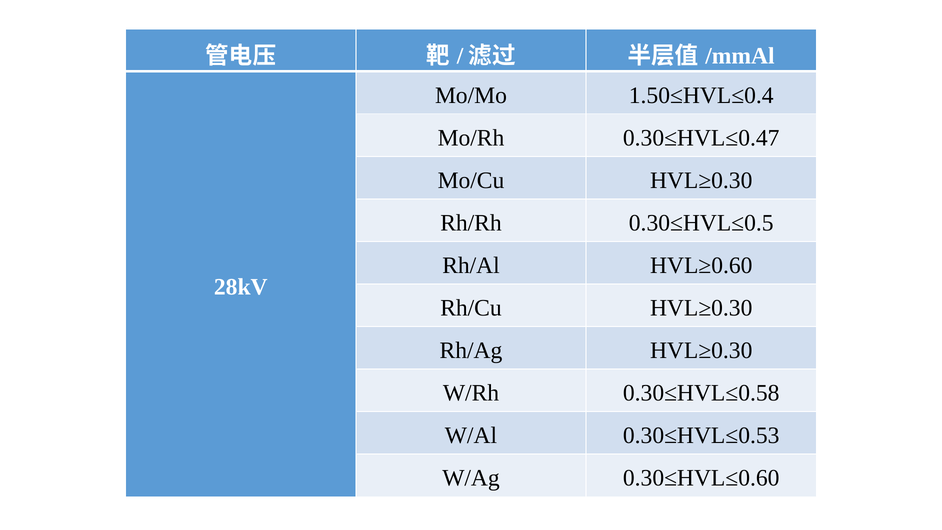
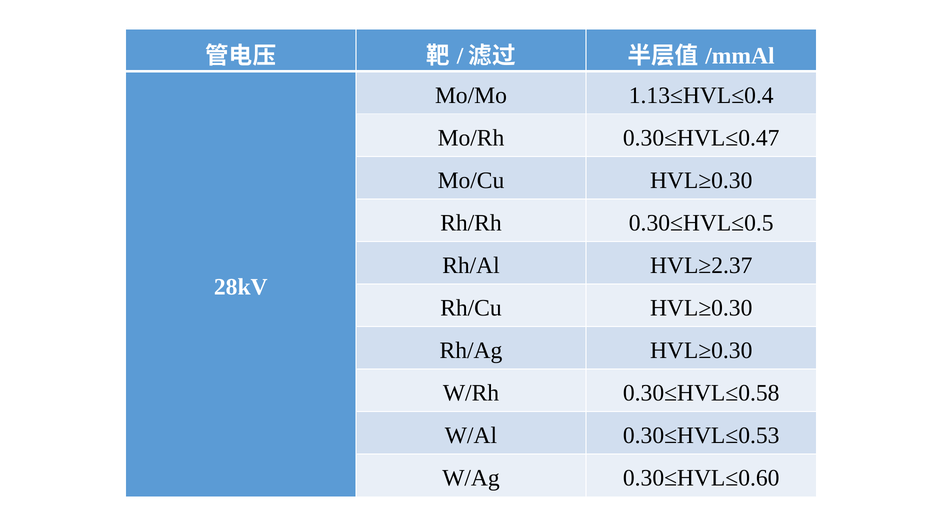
1.50≤HVL≤0.4: 1.50≤HVL≤0.4 -> 1.13≤HVL≤0.4 (701, 95)
HVL≥0.60: HVL≥0.60 -> HVL≥2.37 (701, 265)
